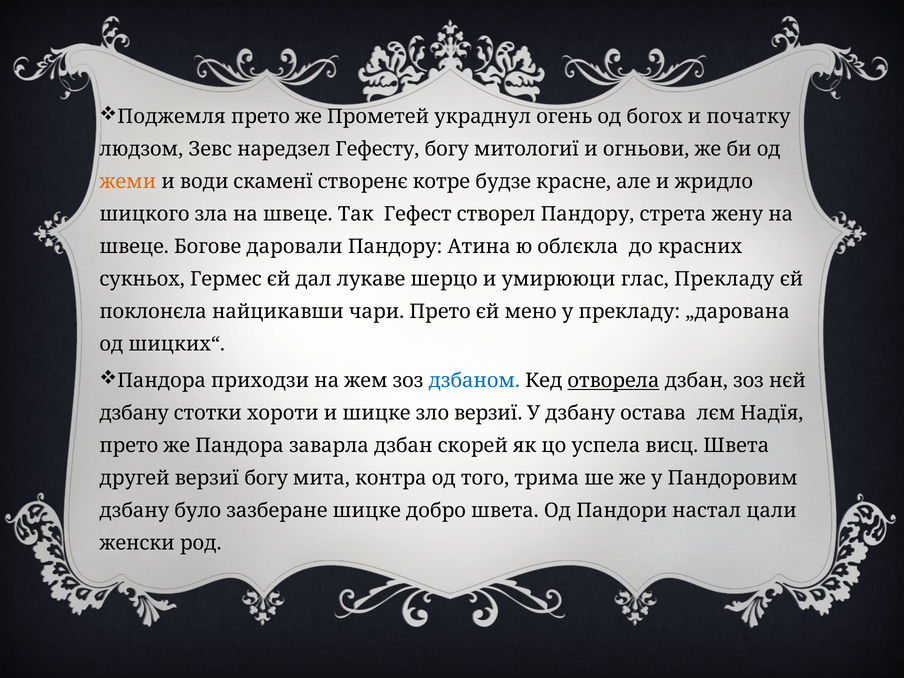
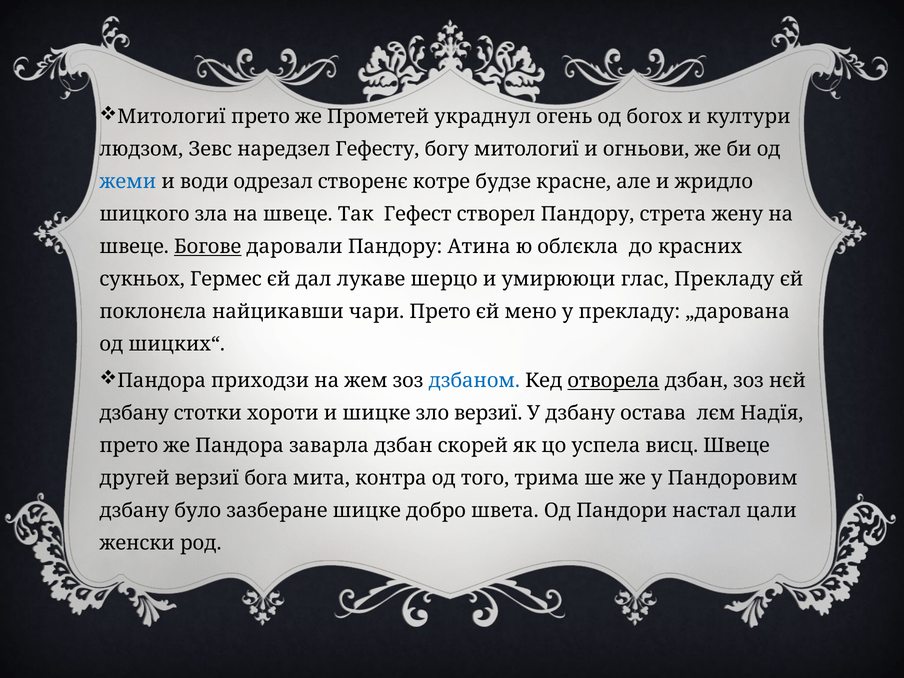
Поджемля: Поджемля -> Митологиї (172, 117)
початку: початку -> култури (748, 117)
жеми colour: orange -> blue (128, 182)
скаменї: скаменї -> одрезал (273, 182)
Богове underline: none -> present (208, 247)
висц Швета: Швета -> Швеце (736, 446)
верзиї богу: богу -> бога (266, 478)
